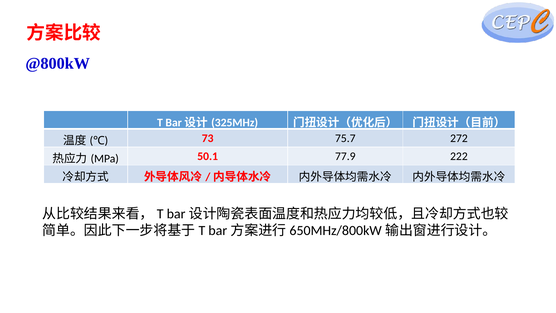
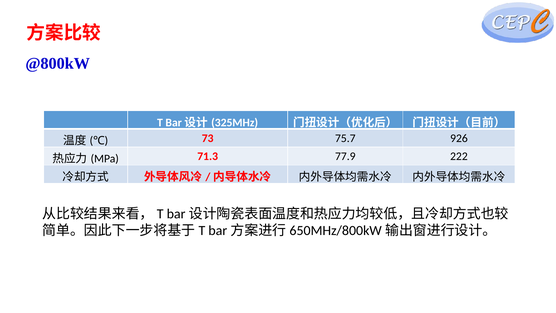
272: 272 -> 926 (459, 138)
50.1: 50.1 -> 71.3 (208, 156)
